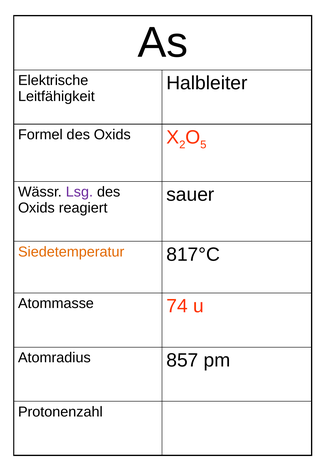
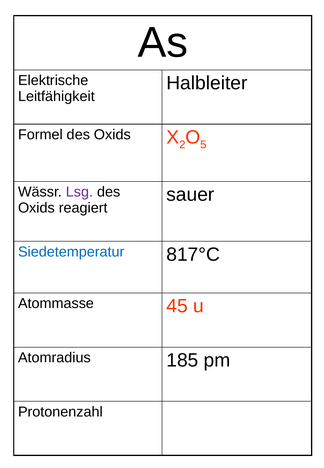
Siedetemperatur colour: orange -> blue (71, 252)
74: 74 -> 45 (177, 306)
857: 857 -> 185 (182, 360)
